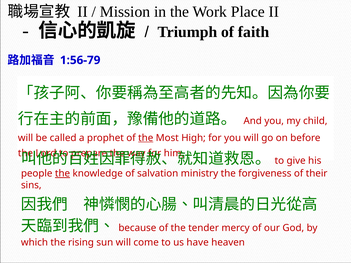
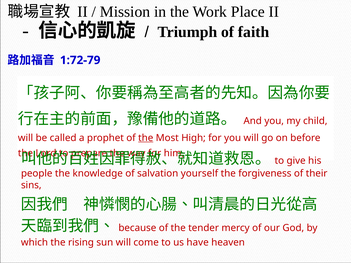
1:56-79: 1:56-79 -> 1:72-79 (80, 60)
the underline: present -> none (63, 174)
ministry: ministry -> yourself (199, 174)
